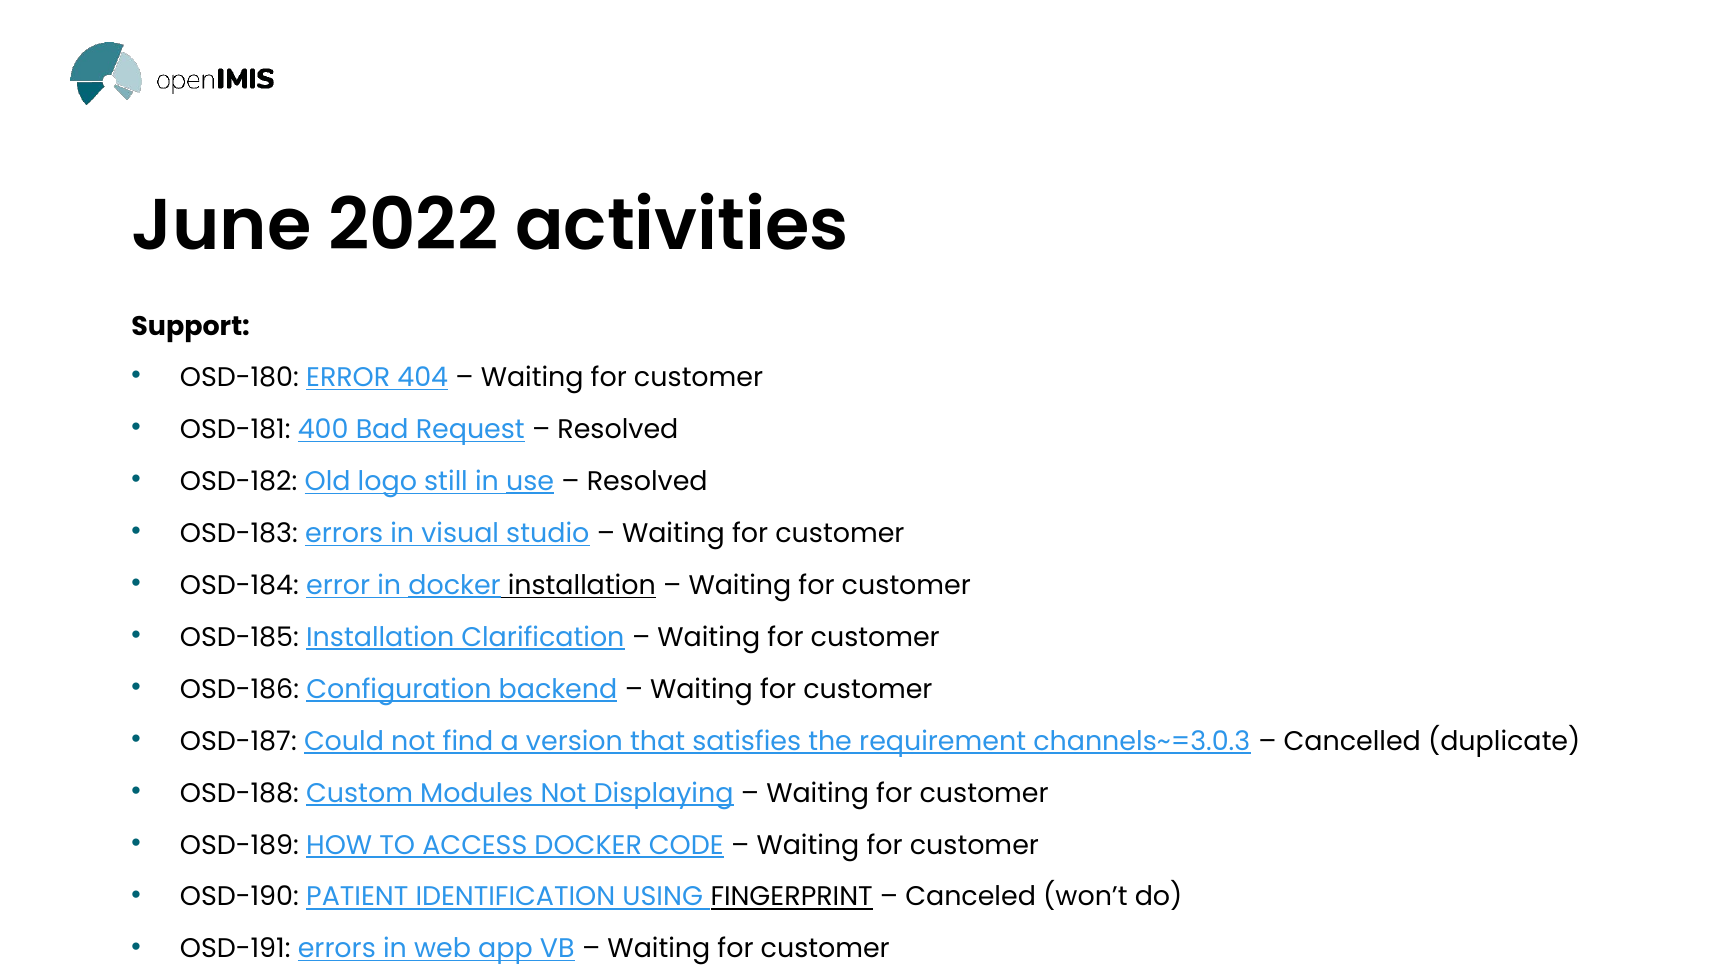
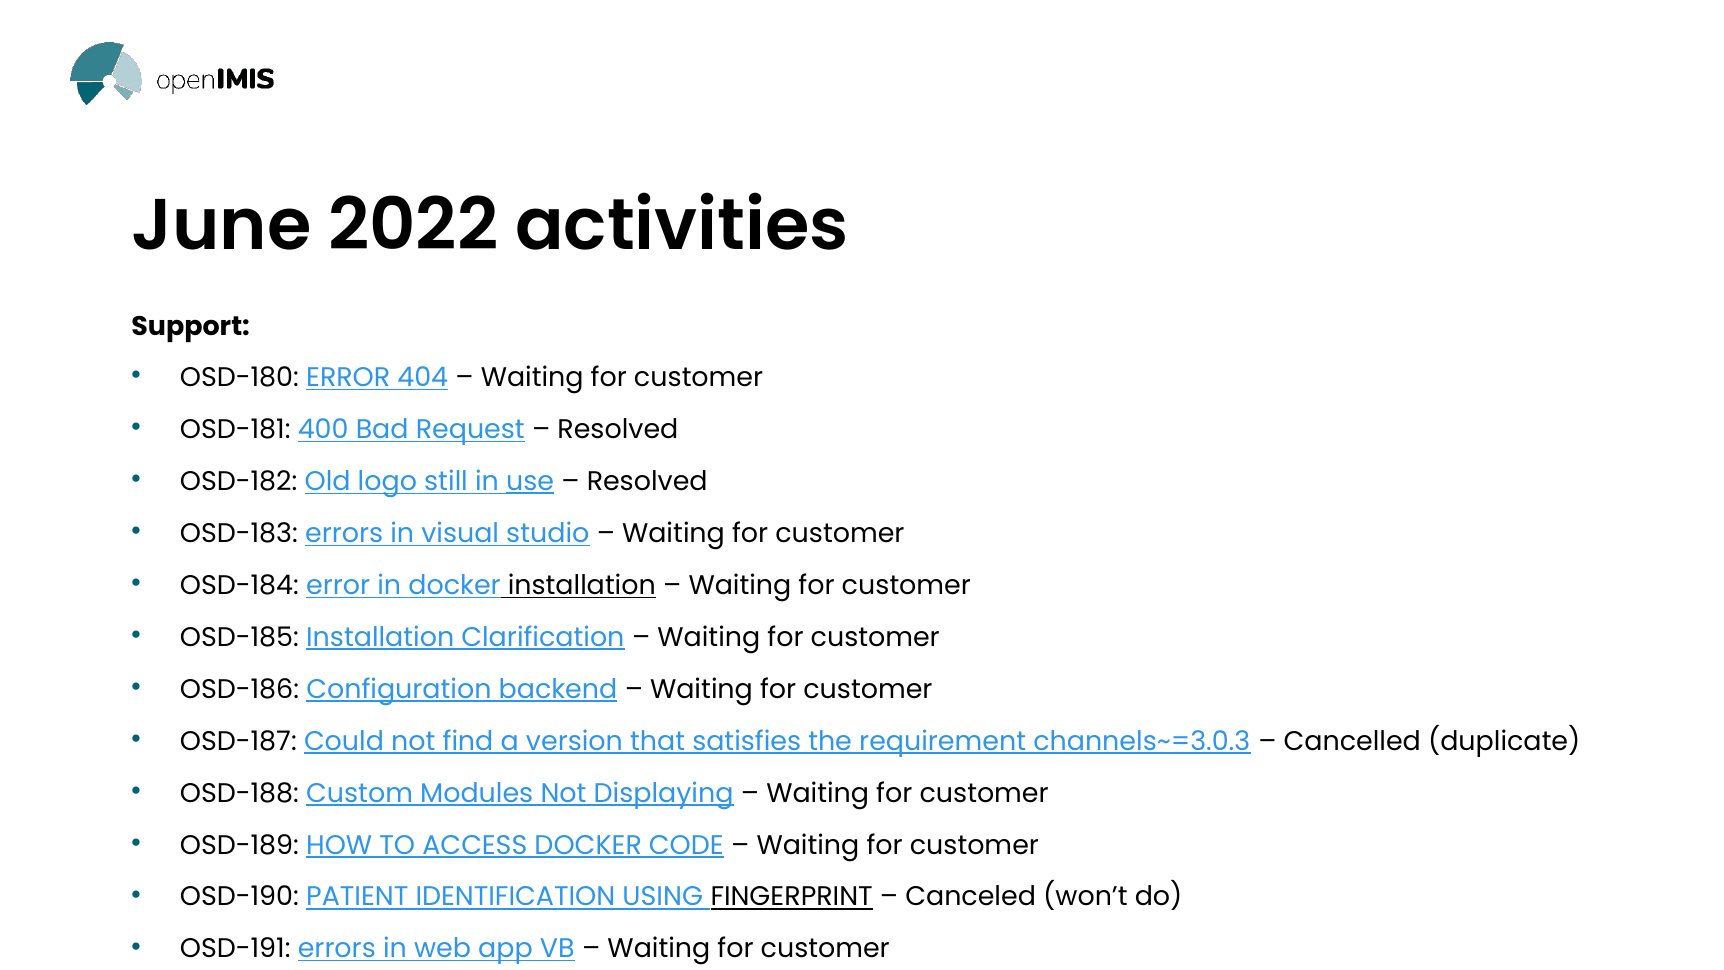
docker underline: present -> none (455, 585)
